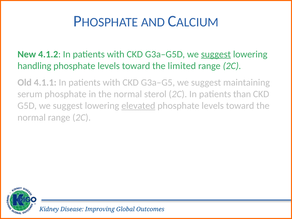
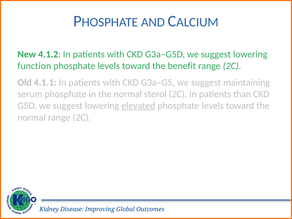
suggest underline: present -> none (216, 54)
handling: handling -> function (34, 66)
limited: limited -> benefit (182, 66)
